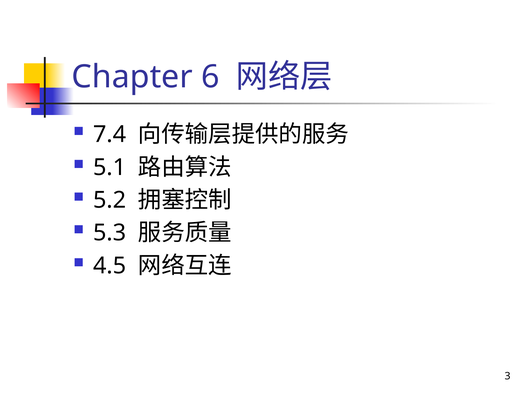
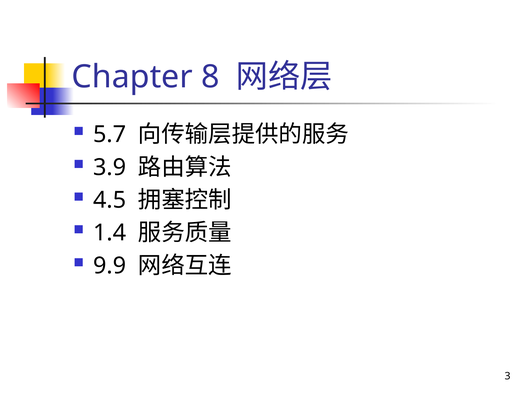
6: 6 -> 8 (210, 77)
7.4: 7.4 -> 5.7 (110, 135)
5.1: 5.1 -> 3.9 (110, 167)
5.2: 5.2 -> 4.5 (110, 200)
5.3: 5.3 -> 1.4 (110, 233)
4.5: 4.5 -> 9.9 (110, 266)
